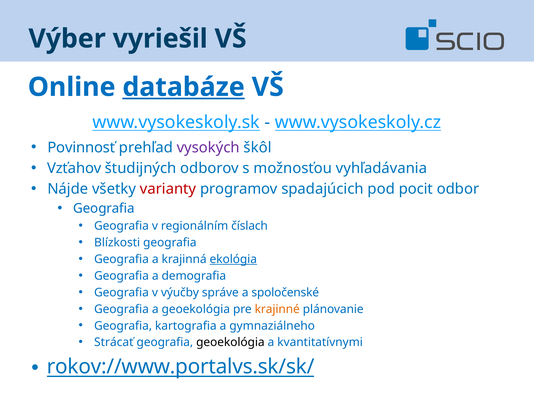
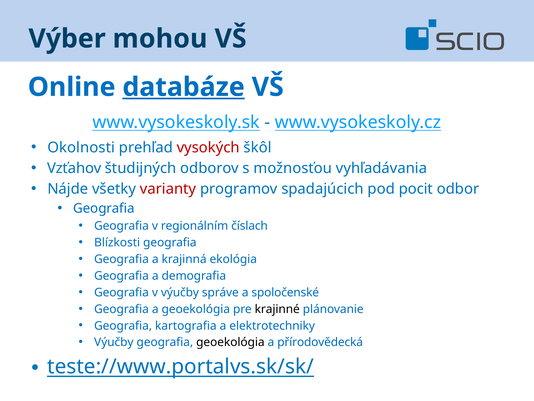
vyriešil: vyriešil -> mohou (160, 39)
Povinnosť: Povinnosť -> Okolnosti (81, 147)
vysokých colour: purple -> red (208, 147)
ekológia underline: present -> none (233, 259)
krajinné colour: orange -> black (277, 309)
gymnaziálneho: gymnaziálneho -> elektrotechniky (272, 325)
Strácať: Strácať -> Výučby (114, 342)
kvantitatívnymi: kvantitatívnymi -> přírodovědecká (320, 342)
rokov://www.portalvs.sk/sk/: rokov://www.portalvs.sk/sk/ -> teste://www.portalvs.sk/sk/ (181, 366)
